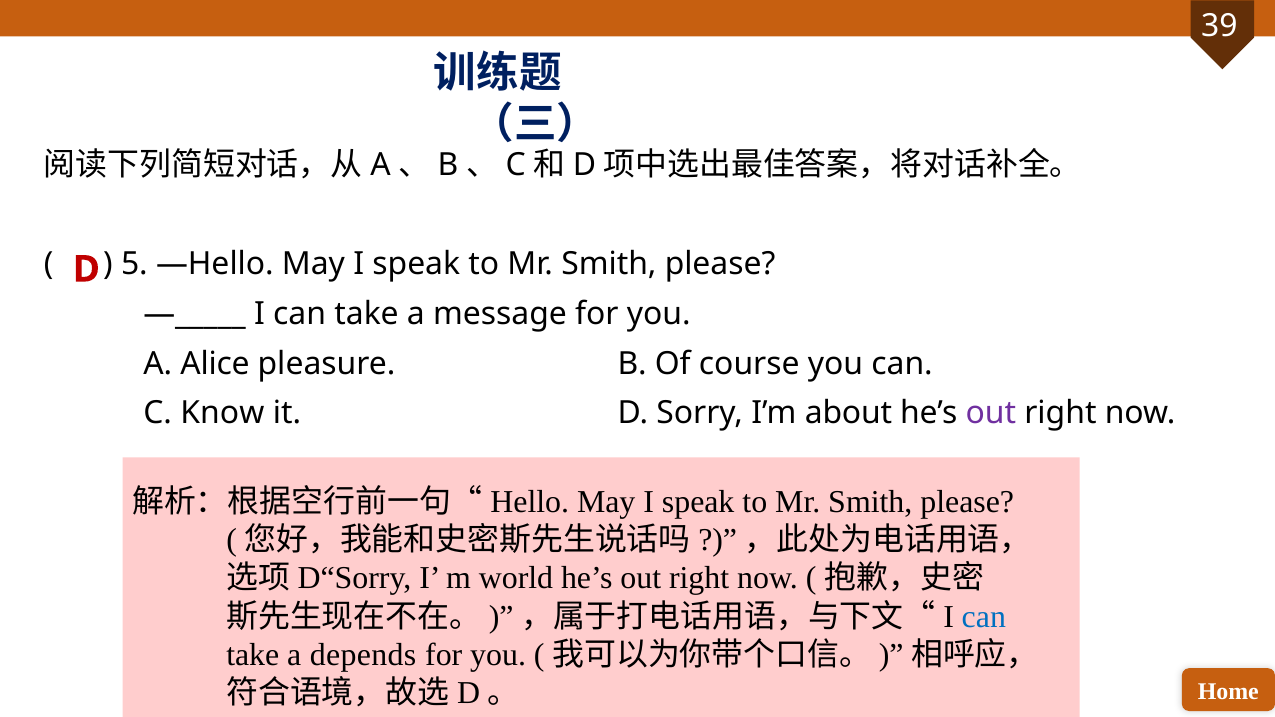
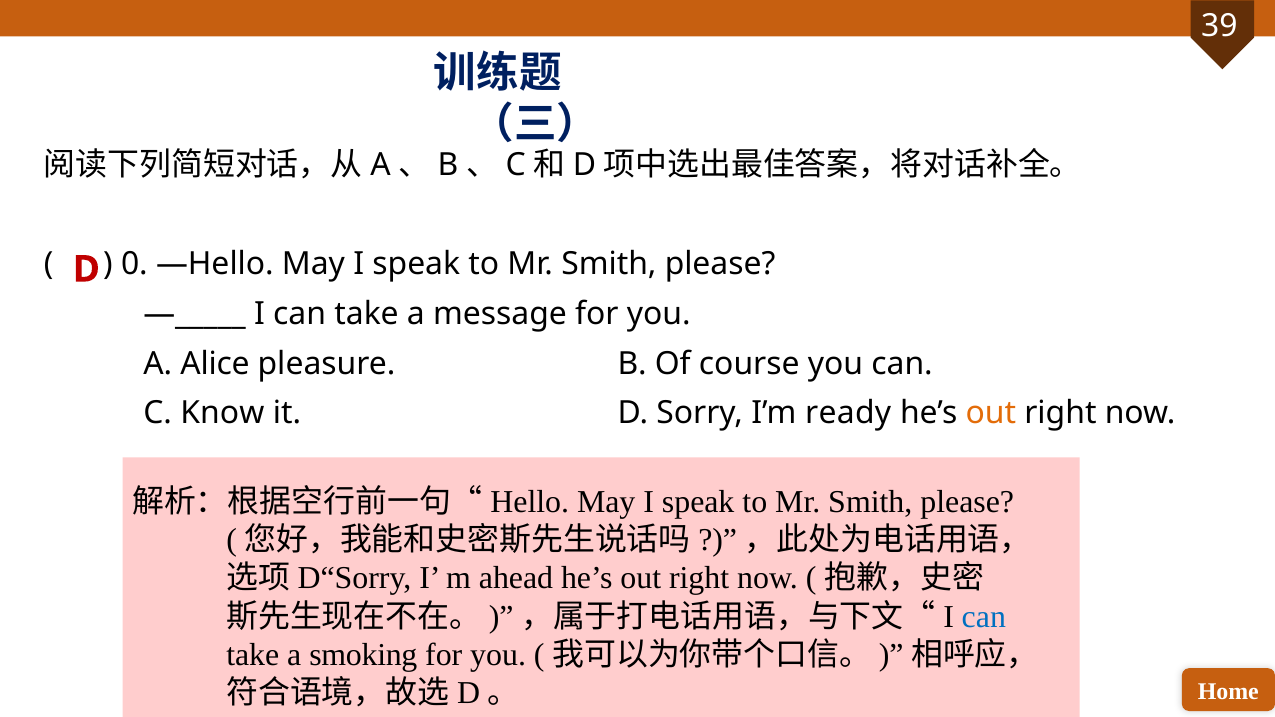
5: 5 -> 0 (134, 264)
about: about -> ready (848, 413)
out colour: purple -> orange (991, 413)
world: world -> ahead (516, 578)
depends: depends -> smoking (363, 655)
